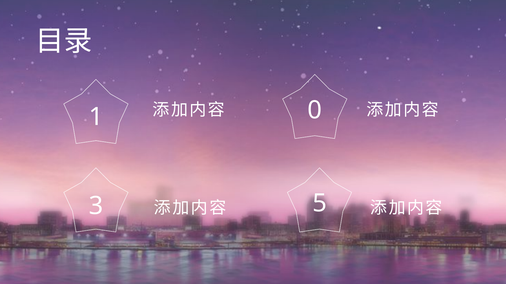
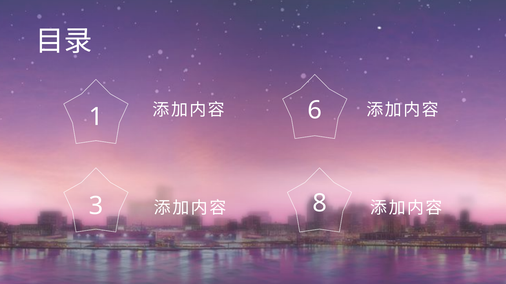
0: 0 -> 6 (315, 110)
5: 5 -> 8 (320, 203)
